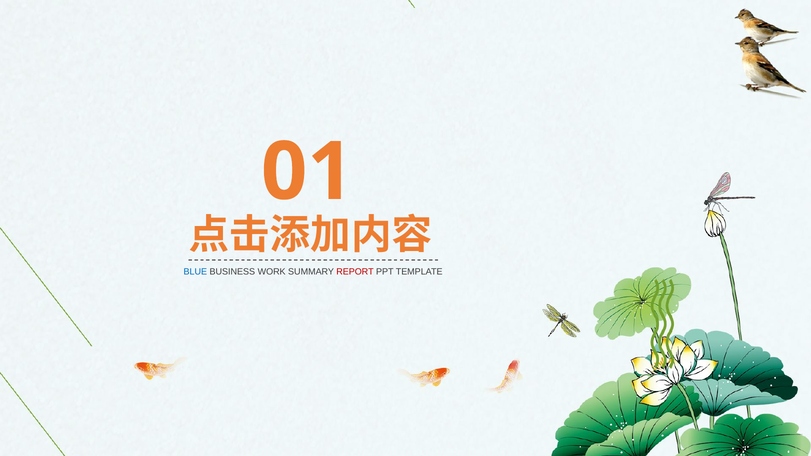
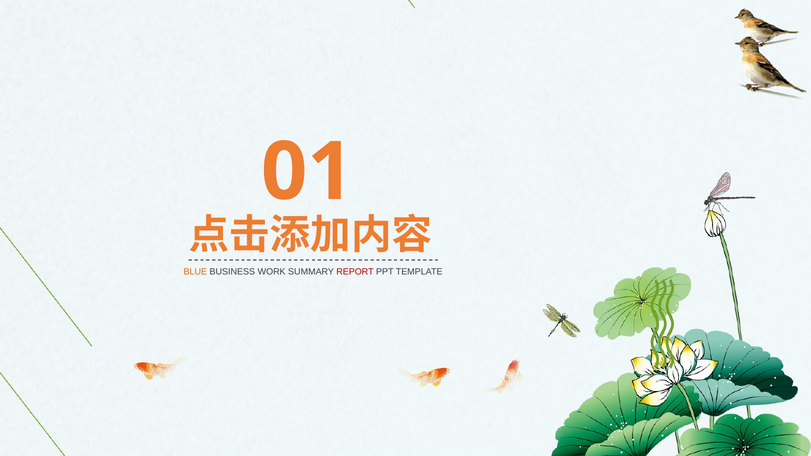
BLUE colour: blue -> orange (195, 272)
